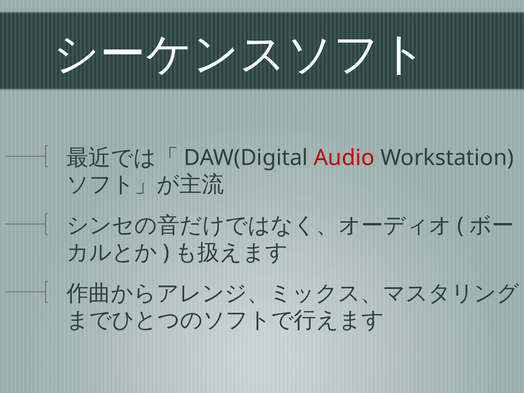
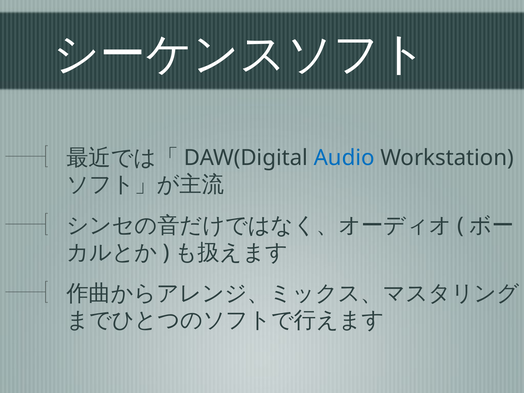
Audio colour: red -> blue (344, 158)
